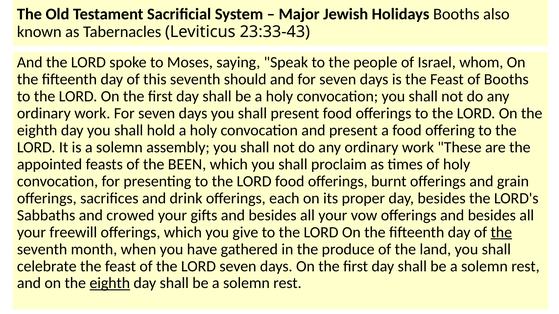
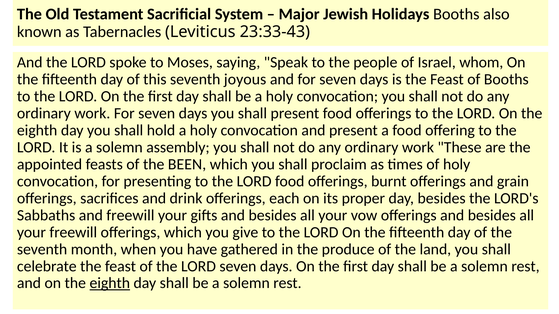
should: should -> joyous (245, 80)
and crowed: crowed -> freewill (130, 216)
the underline: present -> none (501, 233)
